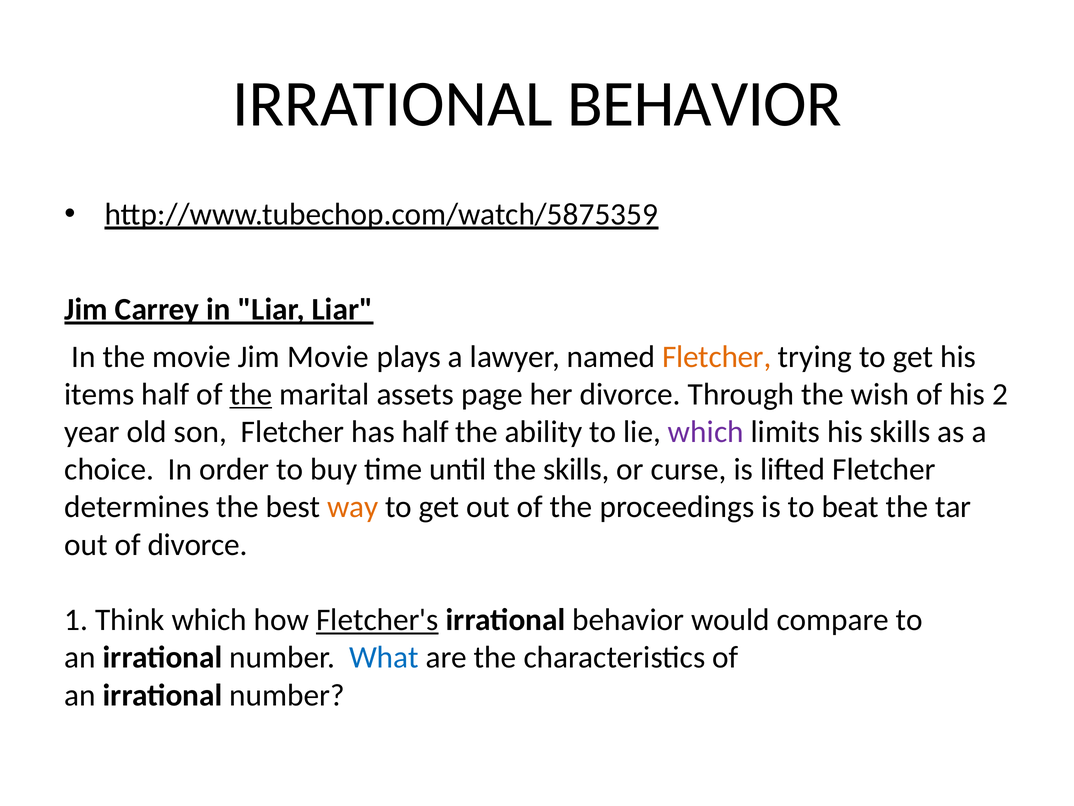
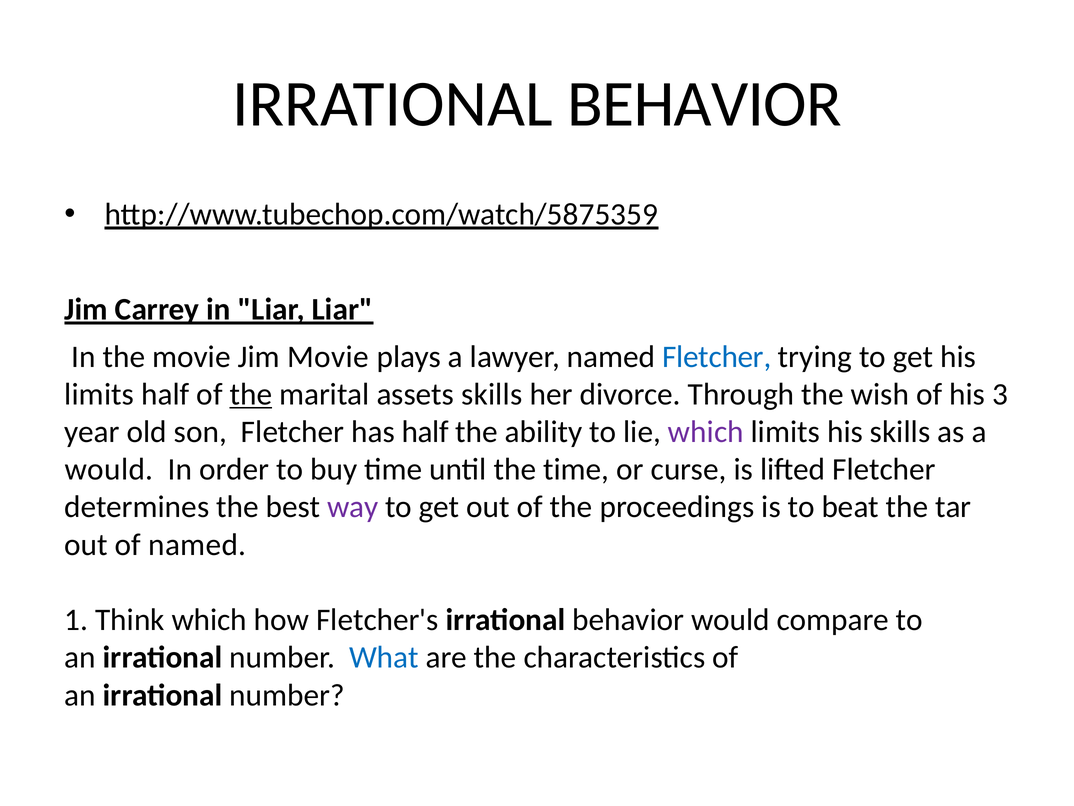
Fletcher colour: orange -> blue (717, 356)
items: items -> limits (99, 394)
assets page: page -> skills (492, 394)
2: 2 -> 3 (1000, 394)
choice: choice -> would (109, 469)
the skills: skills -> time (576, 469)
way colour: orange -> purple (353, 507)
of divorce: divorce -> named (197, 544)
Fletcher's underline: present -> none (377, 620)
